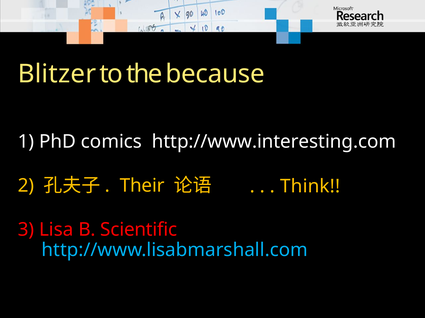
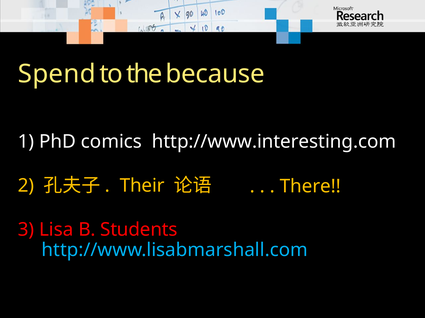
Blitzer: Blitzer -> Spend (57, 74)
Think: Think -> There (310, 187)
Scientific: Scientific -> Students (139, 230)
